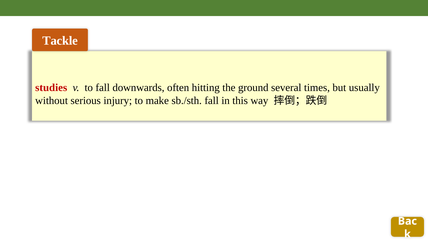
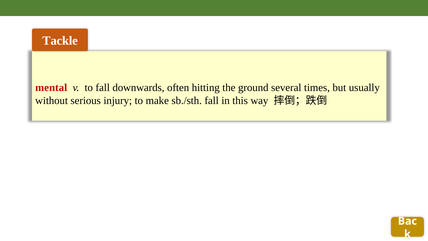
studies: studies -> mental (51, 88)
